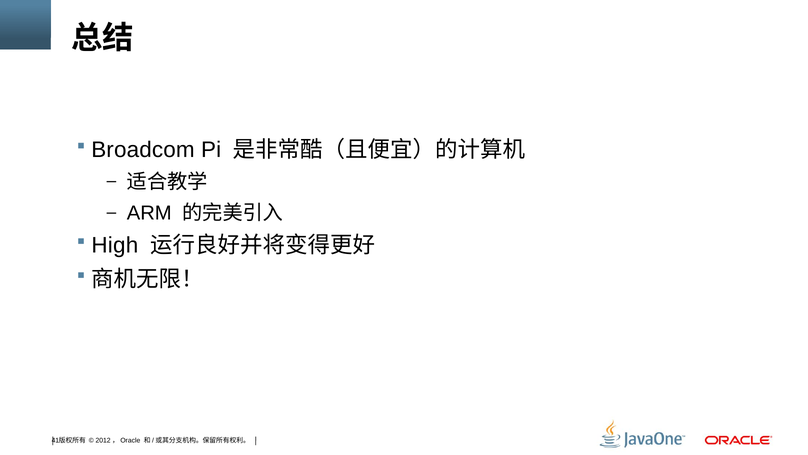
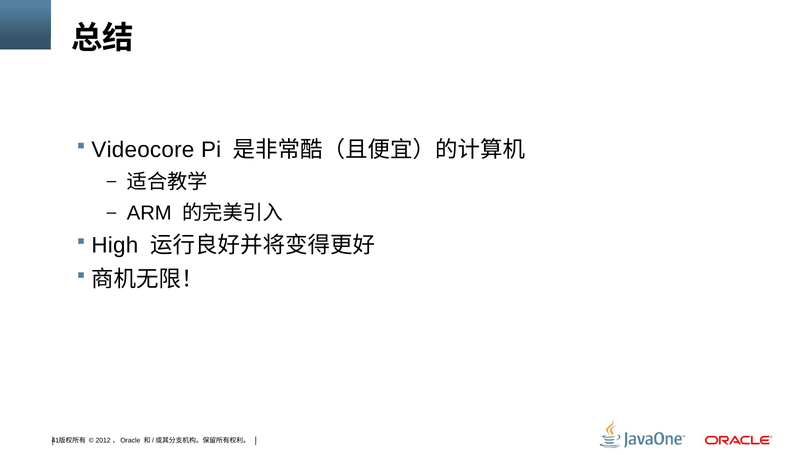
Broadcom: Broadcom -> Videocore (143, 150)
